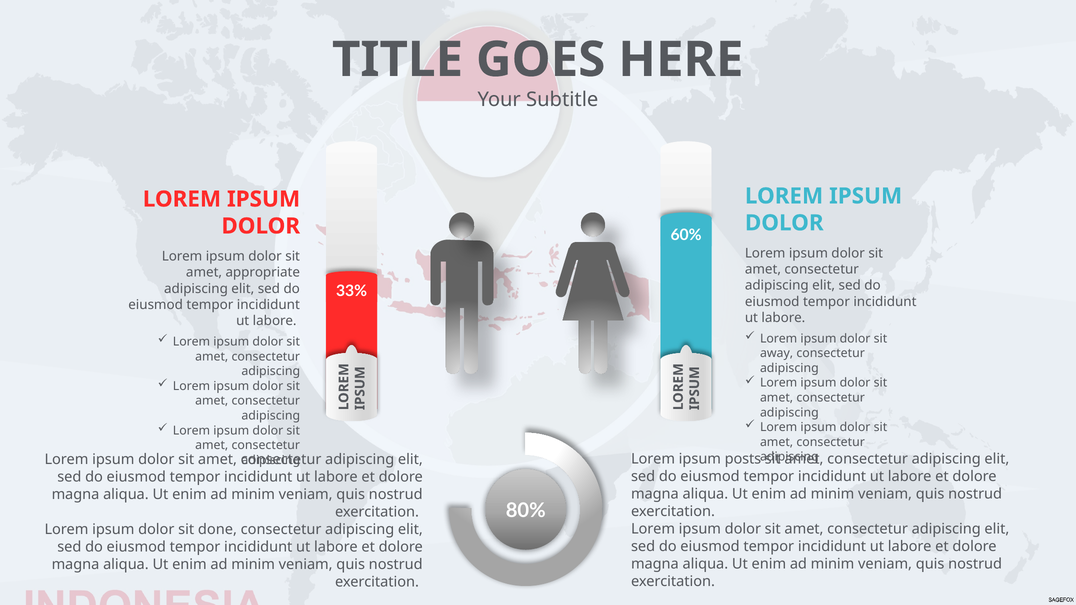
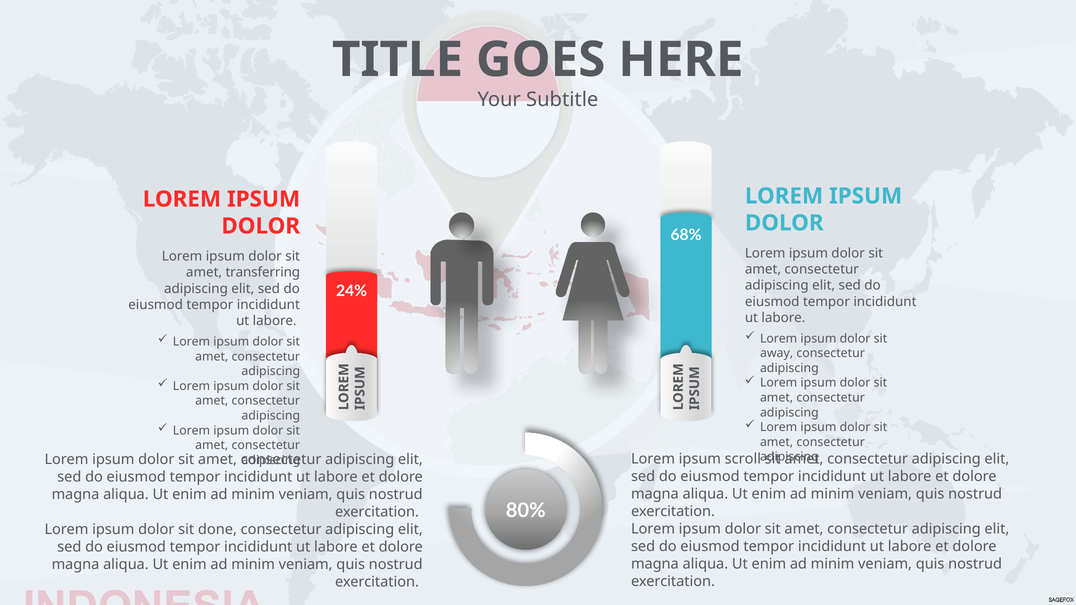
60%: 60% -> 68% (686, 235)
appropriate: appropriate -> transferring (263, 273)
33%: 33% -> 24% (352, 291)
posts: posts -> scroll (743, 459)
